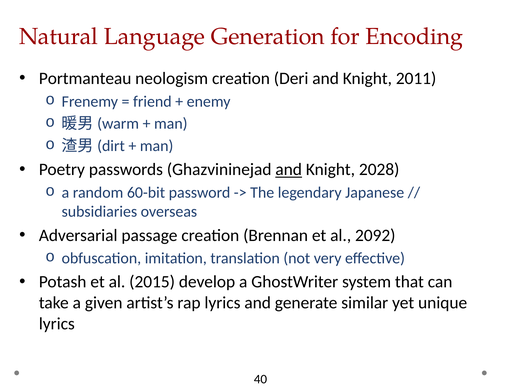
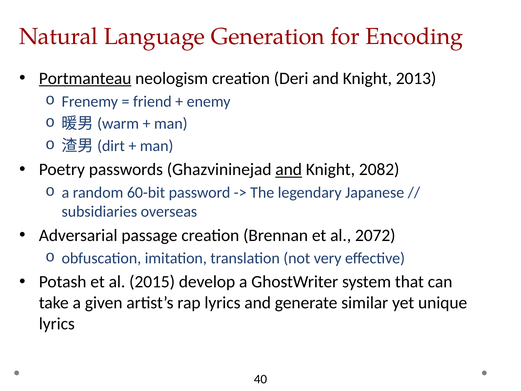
Portmanteau underline: none -> present (85, 78)
2011: 2011 -> 2013 (416, 78)
2028: 2028 -> 2082 (379, 169)
2092: 2092 -> 2072 (375, 235)
